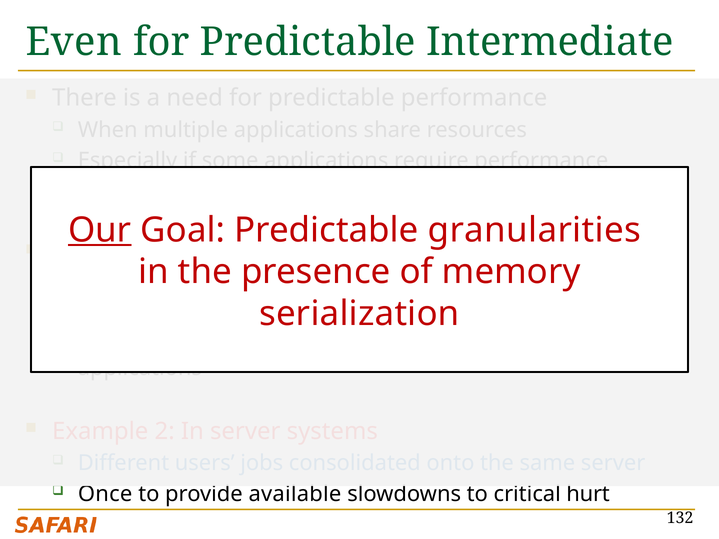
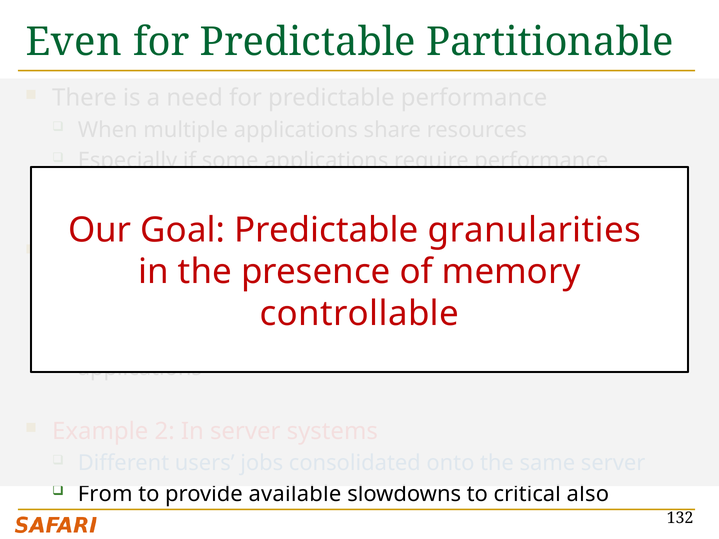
Intermediate: Intermediate -> Partitionable (550, 42)
Our underline: present -> none (100, 230)
serialization: serialization -> controllable (359, 314)
Once: Once -> From (105, 494)
hurt: hurt -> also (588, 494)
